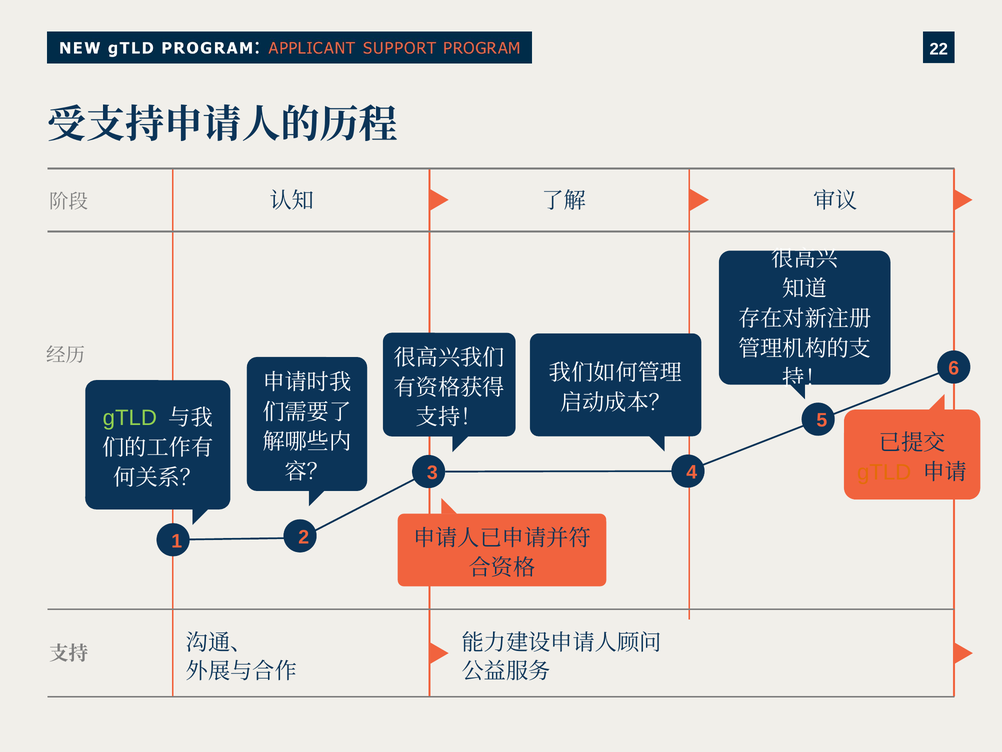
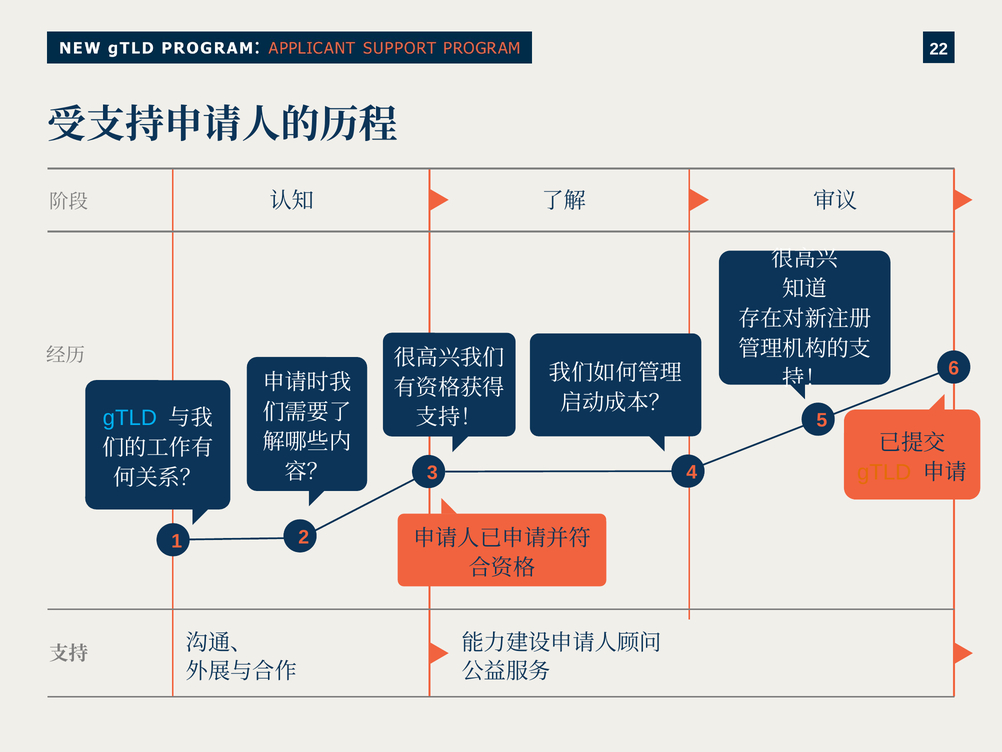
gTLD colour: light green -> light blue (130, 418)
